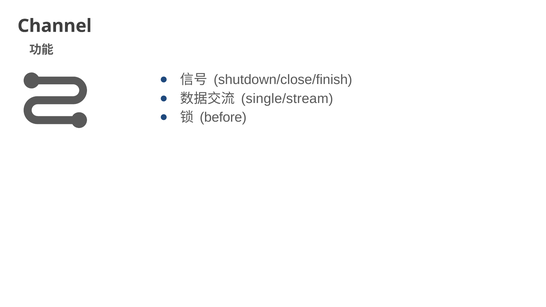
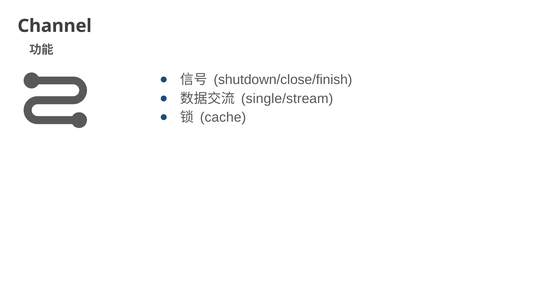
before: before -> cache (223, 118)
